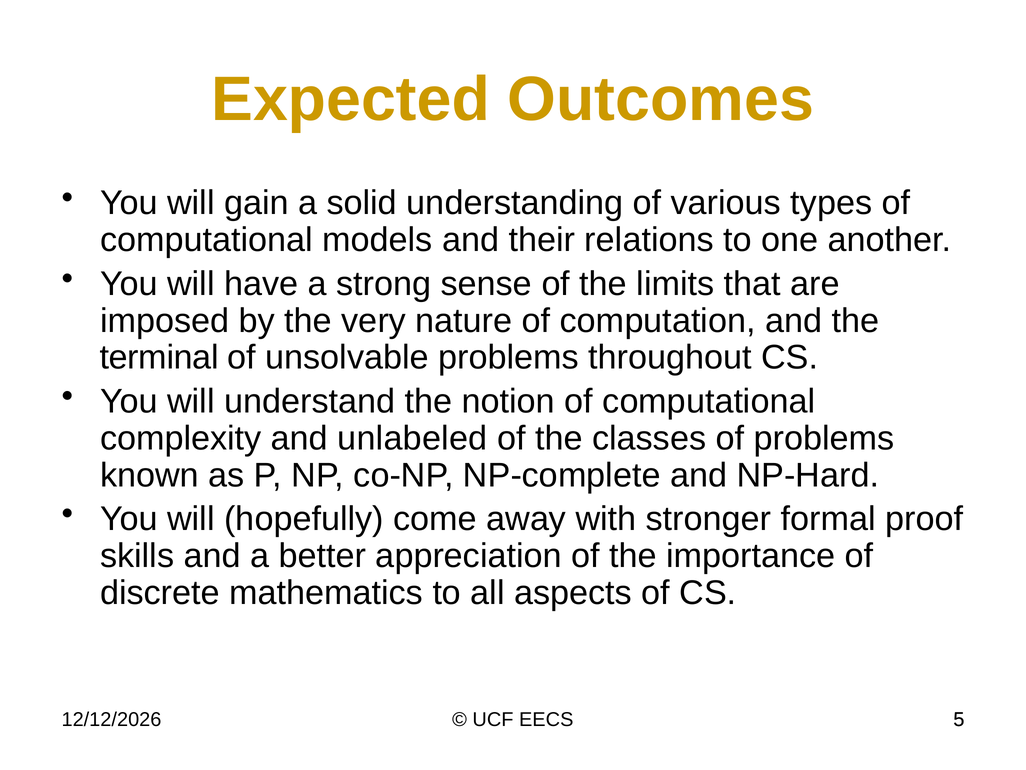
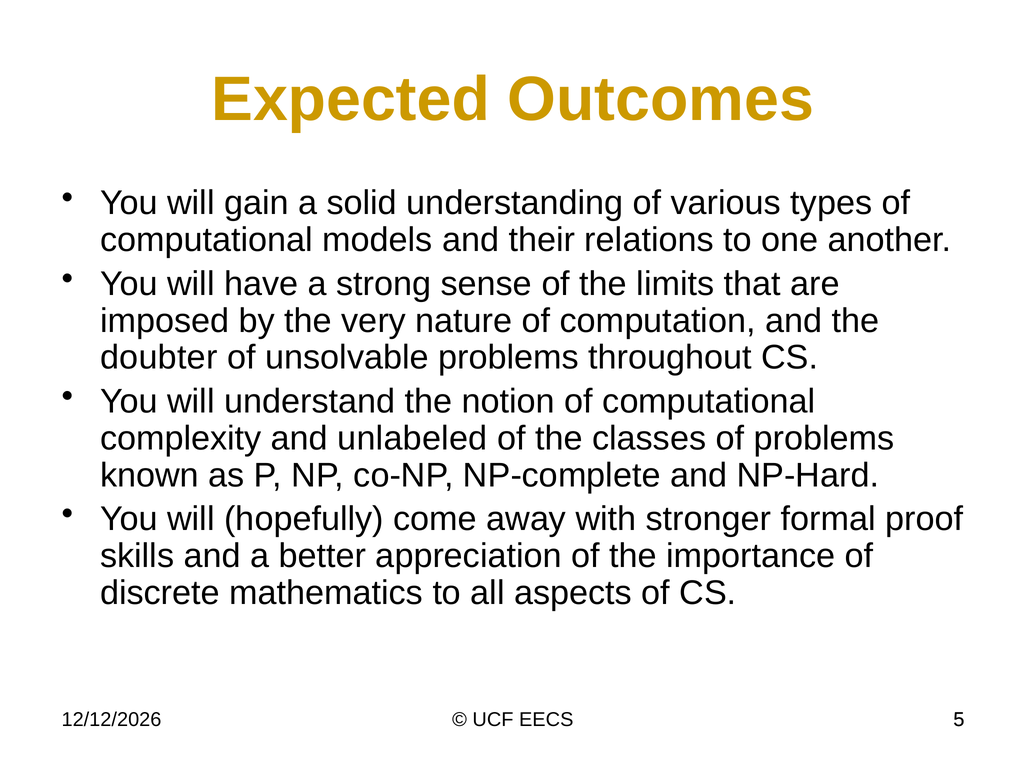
terminal: terminal -> doubter (159, 357)
